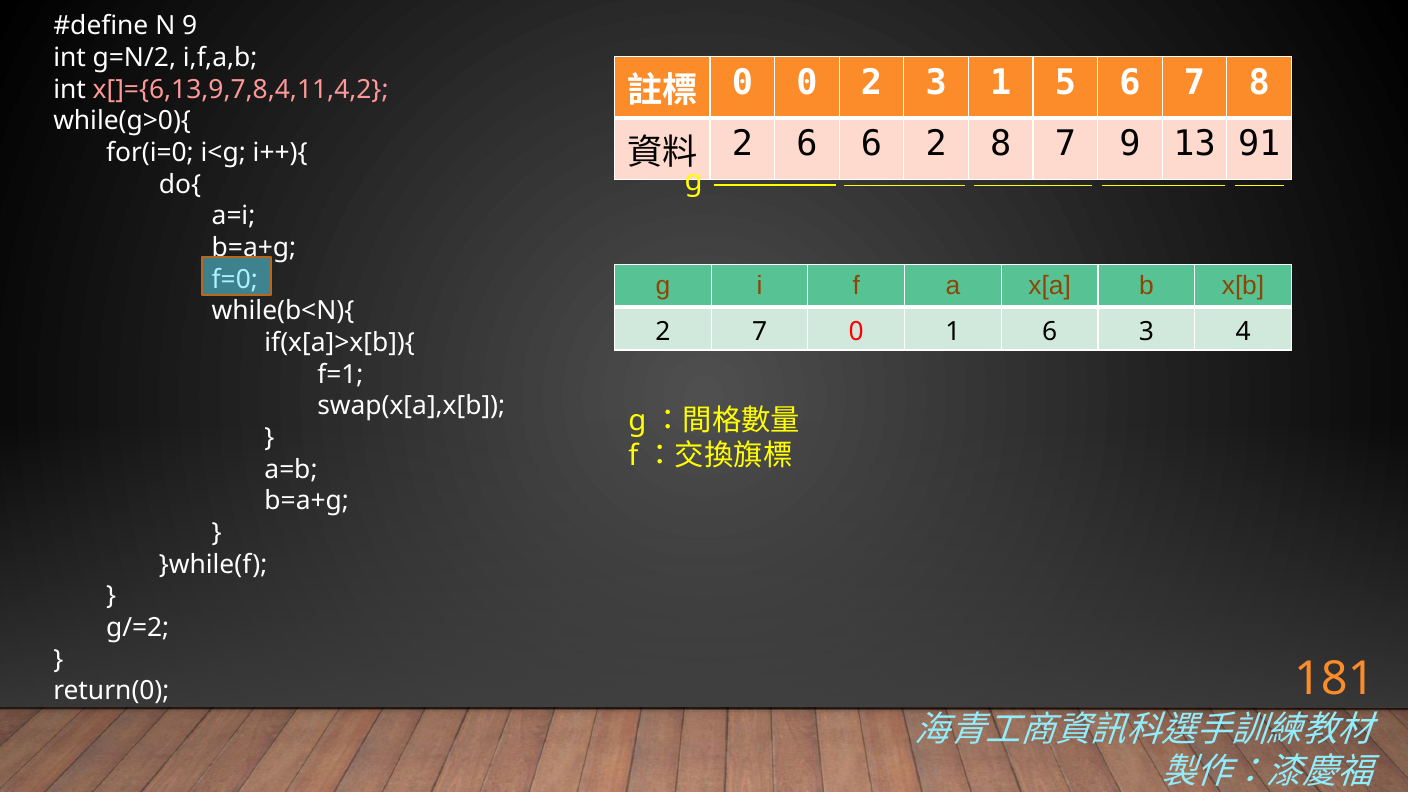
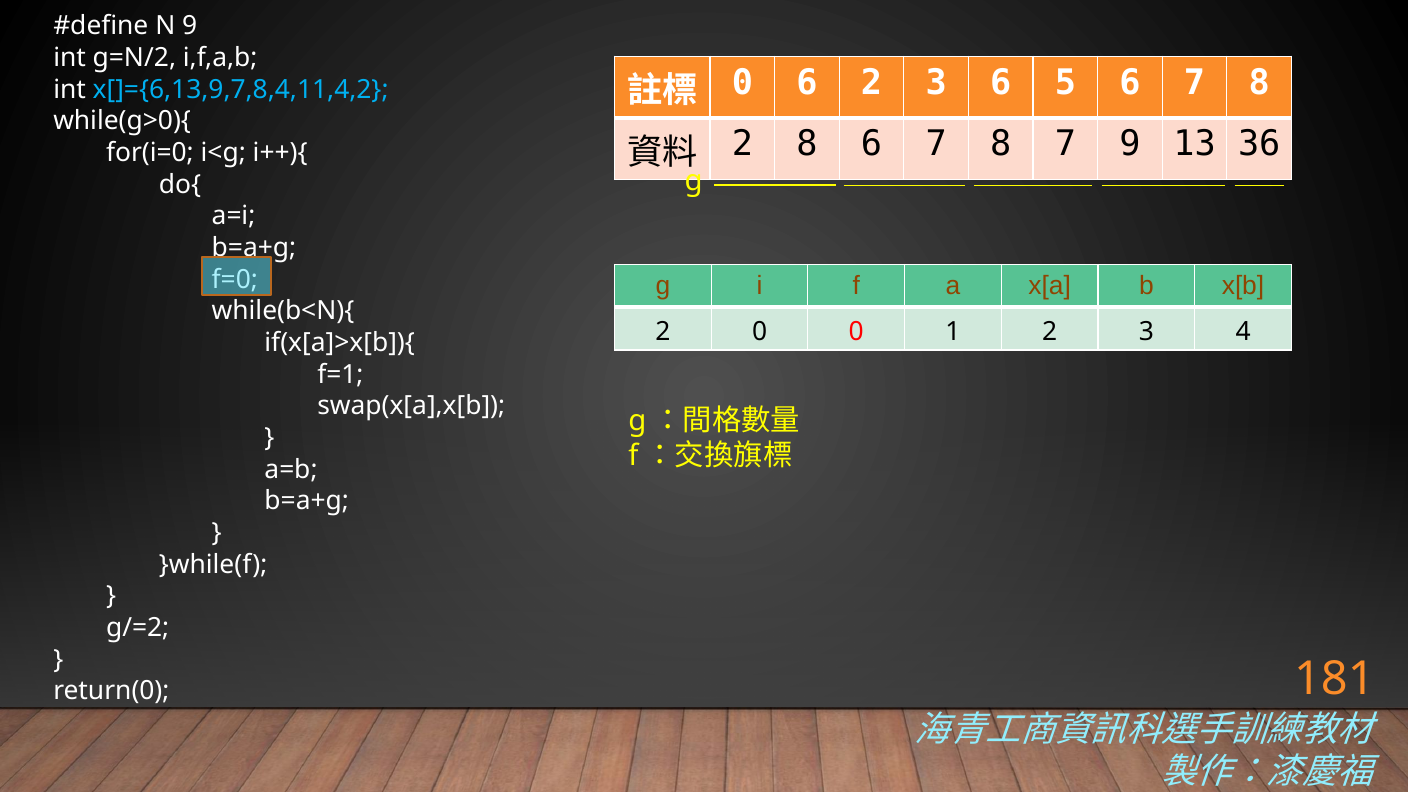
0 0: 0 -> 6 (807, 83)
3 1: 1 -> 6 (1001, 83)
x[]={6,13,9,7,8,4,11,4,2 colour: pink -> light blue (241, 89)
2 6: 6 -> 8 (807, 144)
2: 2 -> 7 (936, 144)
91: 91 -> 36 (1259, 144)
2 7: 7 -> 0 (760, 332)
1 6: 6 -> 2 (1050, 332)
